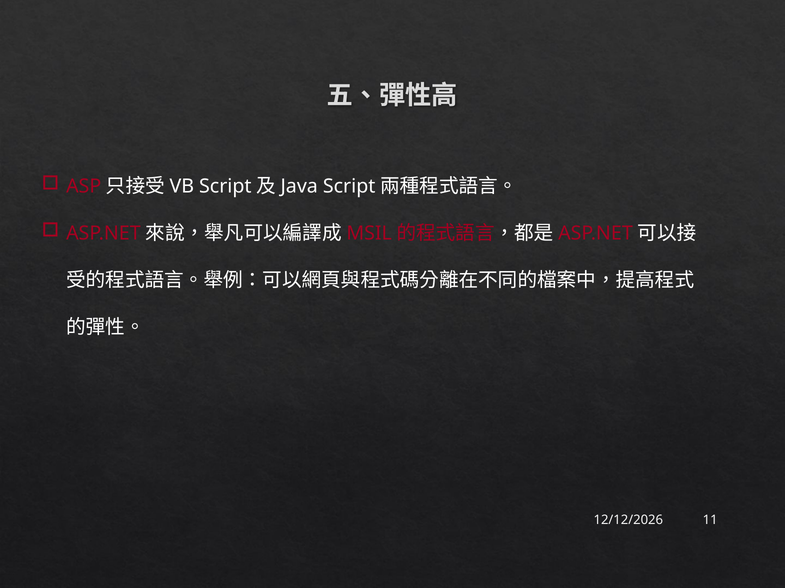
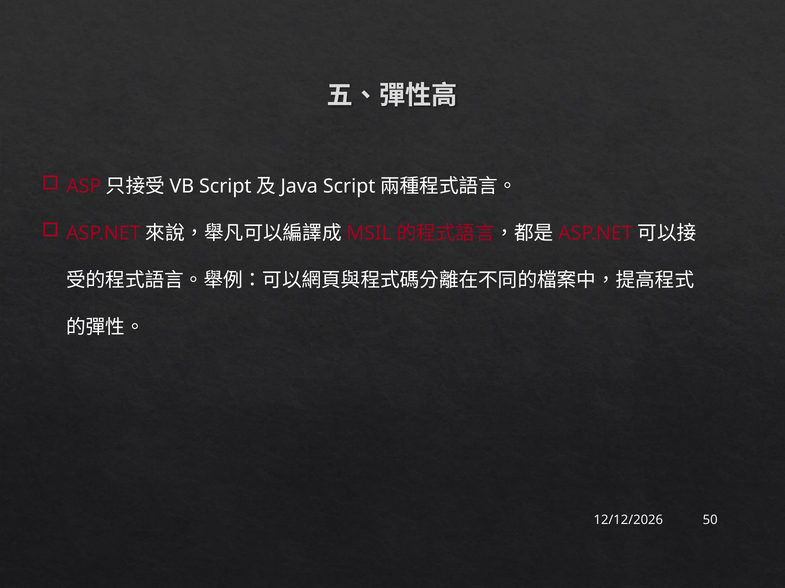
11: 11 -> 50 (710, 521)
